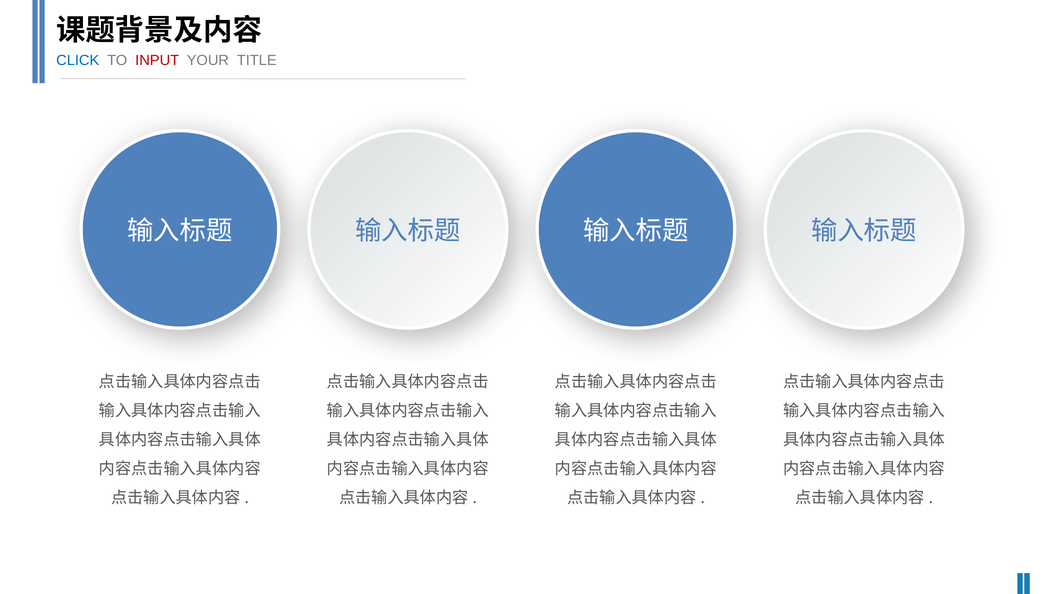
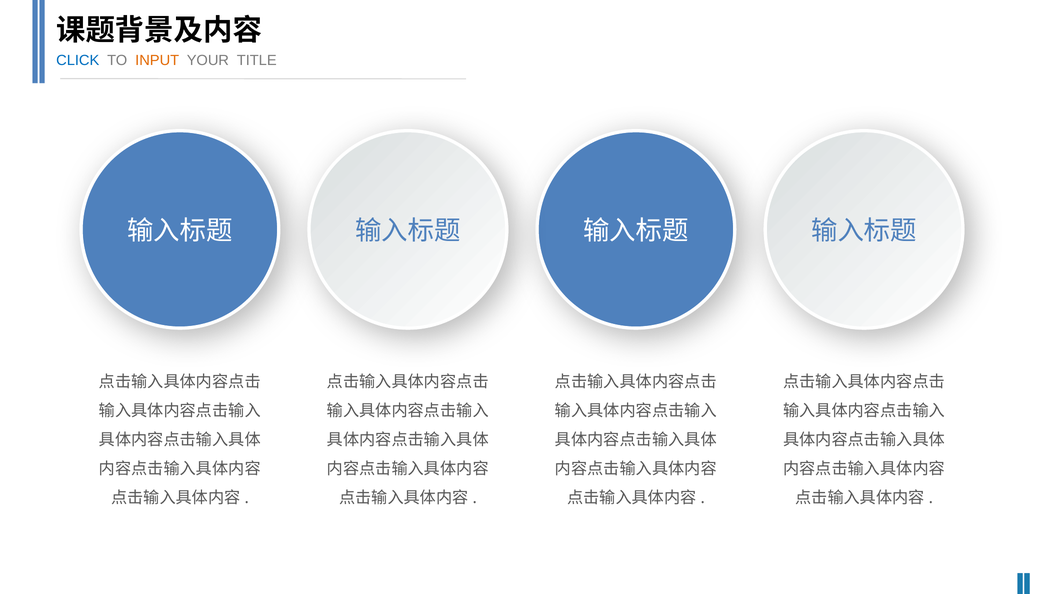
INPUT colour: red -> orange (157, 61)
